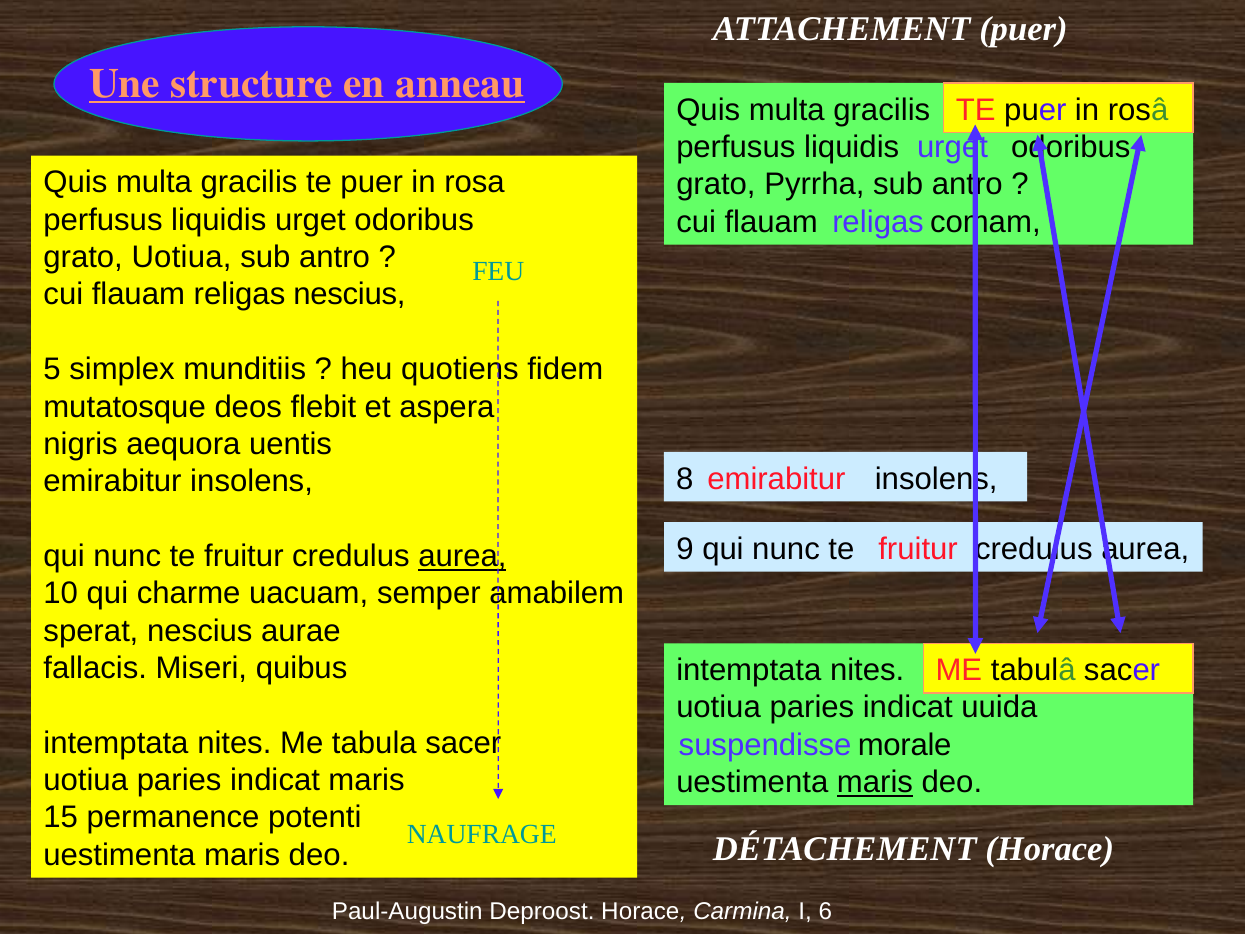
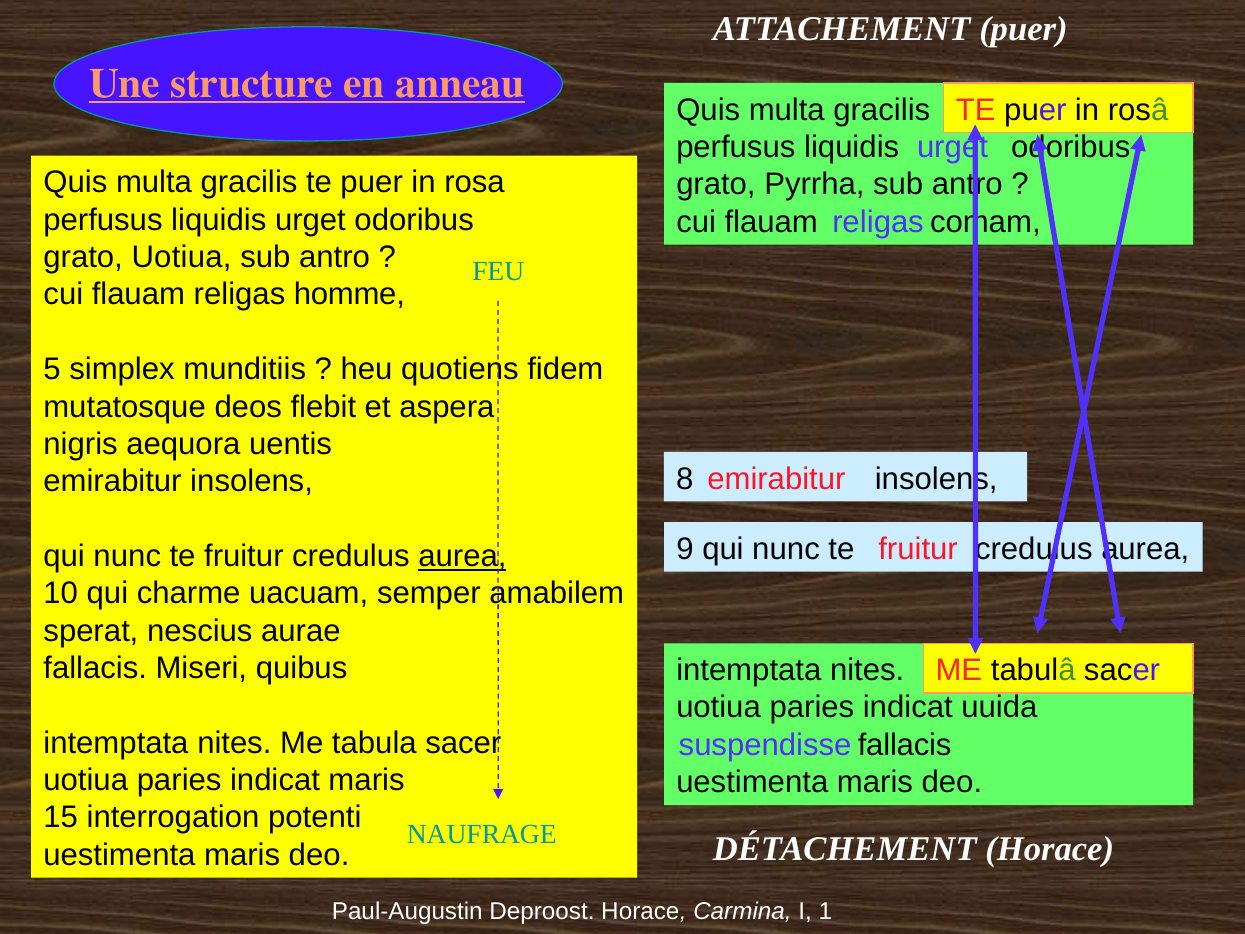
religas nescius: nescius -> homme (349, 295)
morale: morale -> fallacis (905, 745)
maris underline: present -> none (875, 782)
permanence: permanence -> interrogation (173, 818)
6: 6 -> 1 (825, 911)
